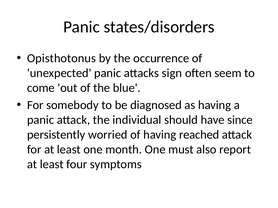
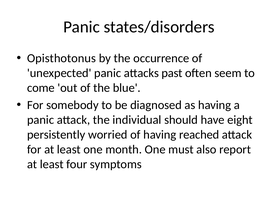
sign: sign -> past (172, 73)
since: since -> eight (240, 120)
